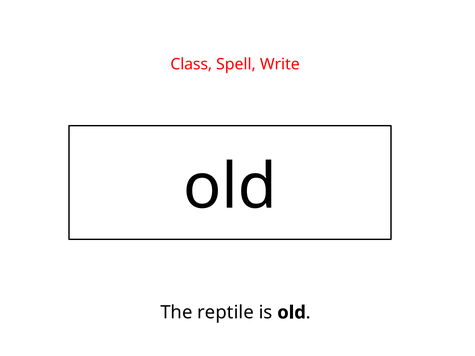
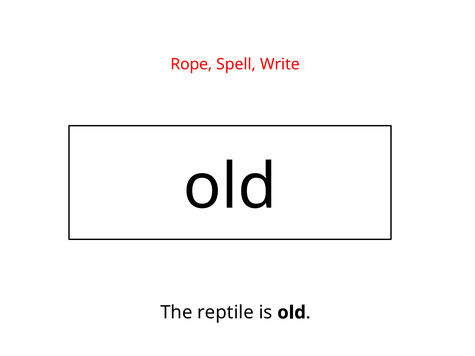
Class: Class -> Rope (191, 64)
